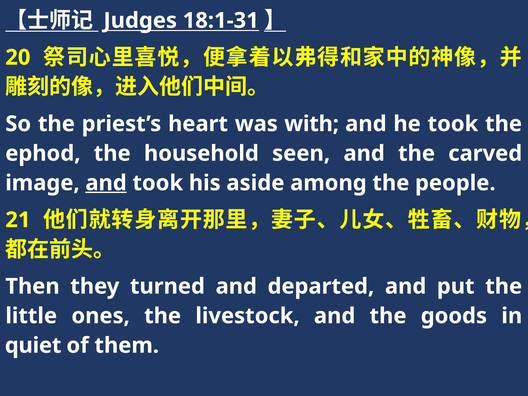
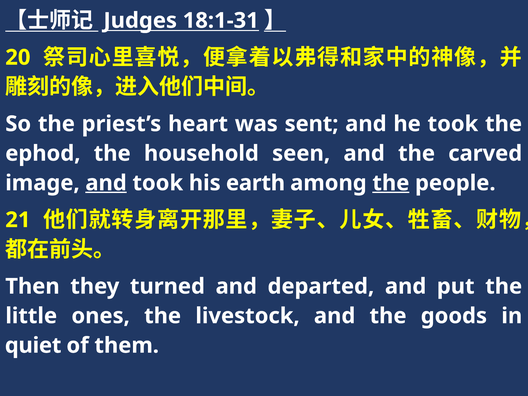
with: with -> sent (312, 124)
aside: aside -> earth (256, 183)
the underline: none -> present (391, 183)
